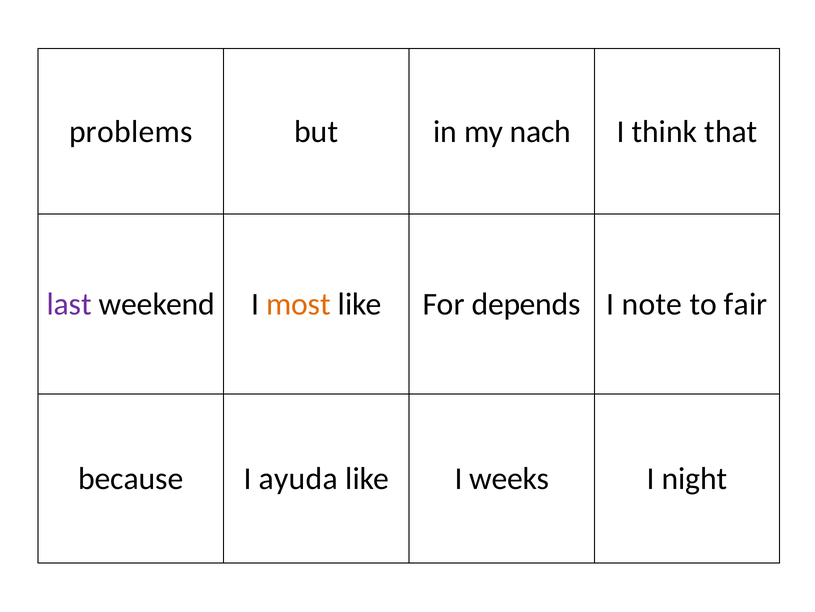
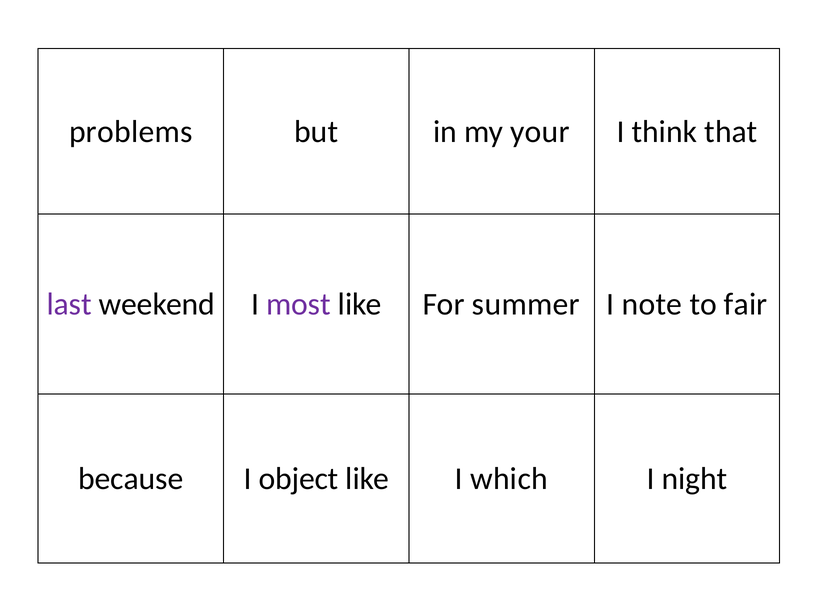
nach: nach -> your (540, 131)
most colour: orange -> purple (298, 304)
depends: depends -> summer (526, 304)
ayuda: ayuda -> object (299, 478)
weeks: weeks -> which (509, 478)
